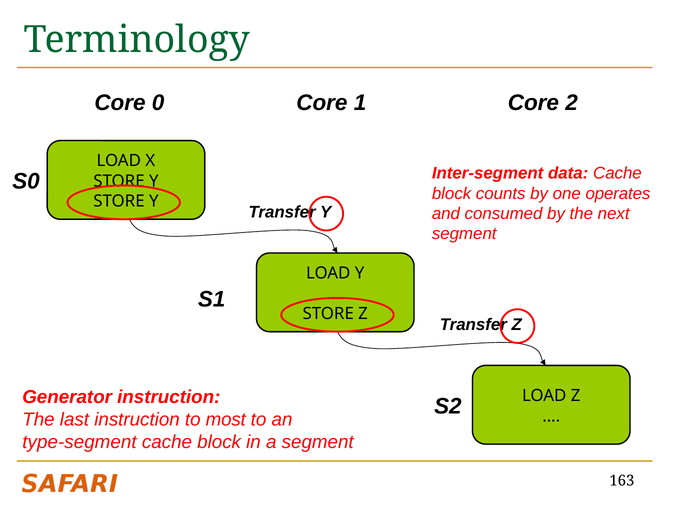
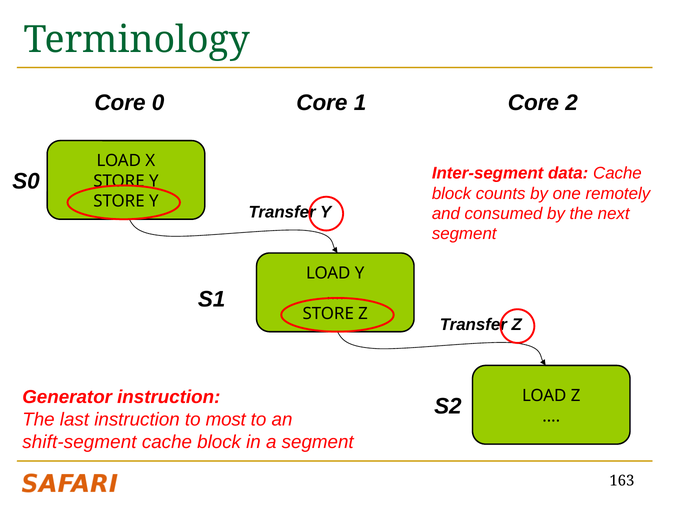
operates: operates -> remotely (618, 194)
type-segment: type-segment -> shift-segment (79, 442)
